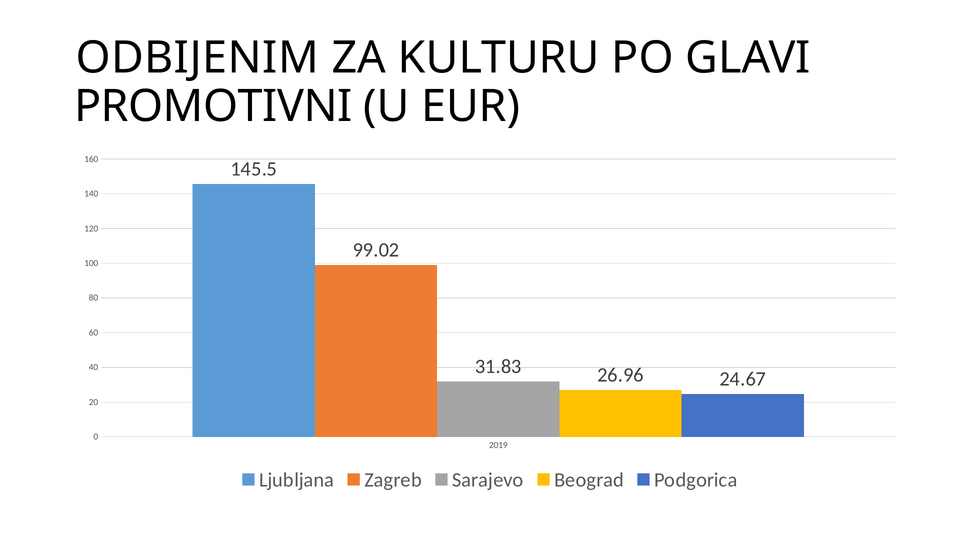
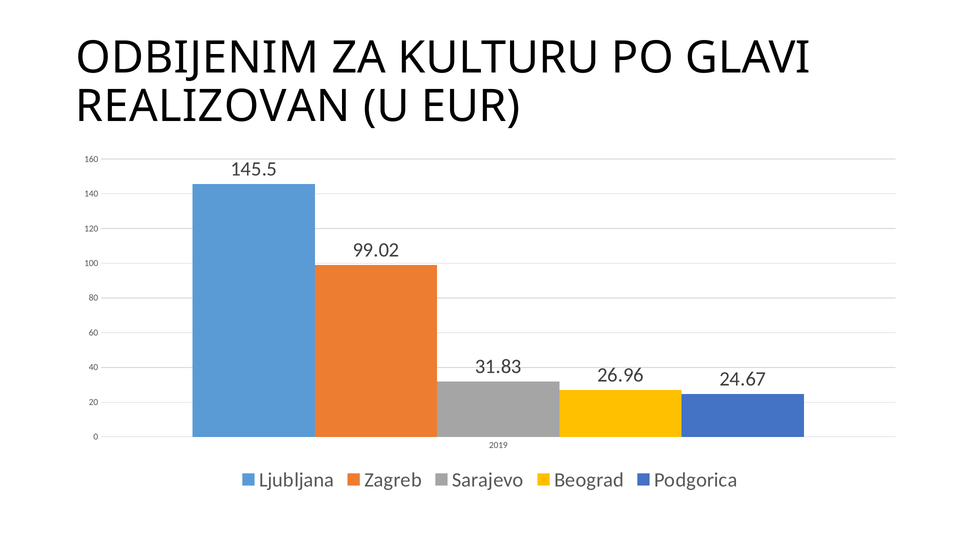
PROMOTIVNI: PROMOTIVNI -> REALIZOVAN (213, 107)
